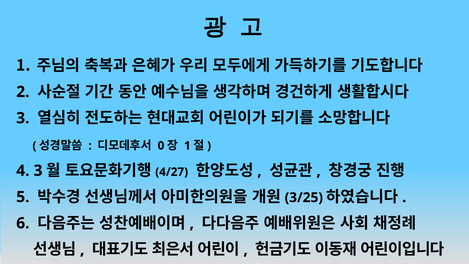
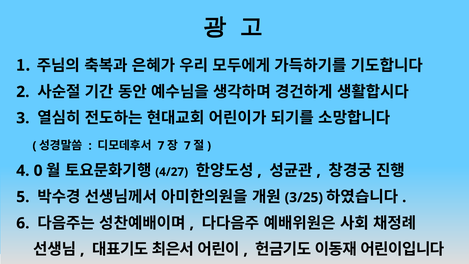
0: 0 -> 7 (161, 146)
1: 1 -> 7 (187, 146)
4 3: 3 -> 0 (38, 171)
